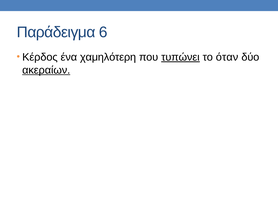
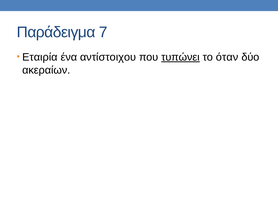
6: 6 -> 7 (103, 32)
Κέρδος: Κέρδος -> Εταιρία (40, 57)
χαμηλότερη: χαμηλότερη -> αντίστοιχου (108, 57)
ακεραίων underline: present -> none (46, 70)
